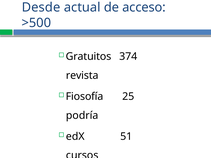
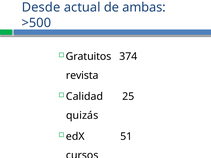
acceso: acceso -> ambas (144, 7)
Fiosofía: Fiosofía -> Calidad (85, 97)
podría: podría -> quizás (82, 116)
